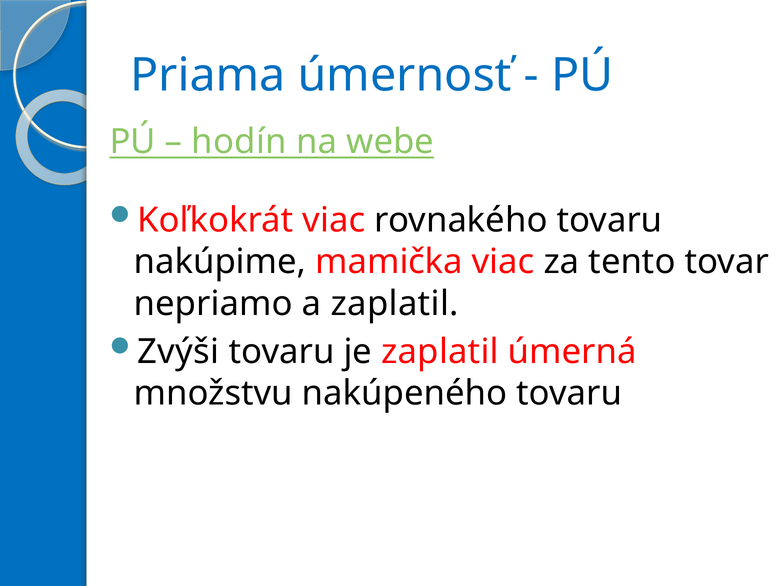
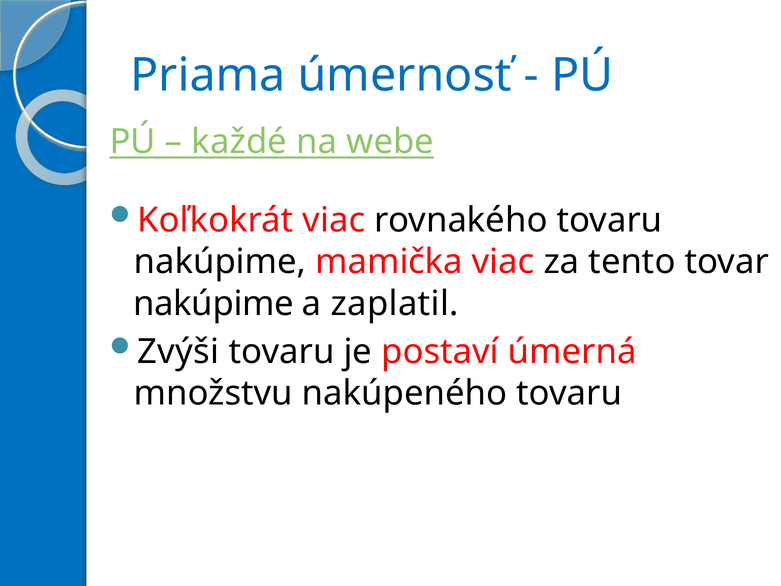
hodín: hodín -> každé (239, 142)
nepriamo: nepriamo -> nakúpime (213, 303)
je zaplatil: zaplatil -> postaví (440, 352)
